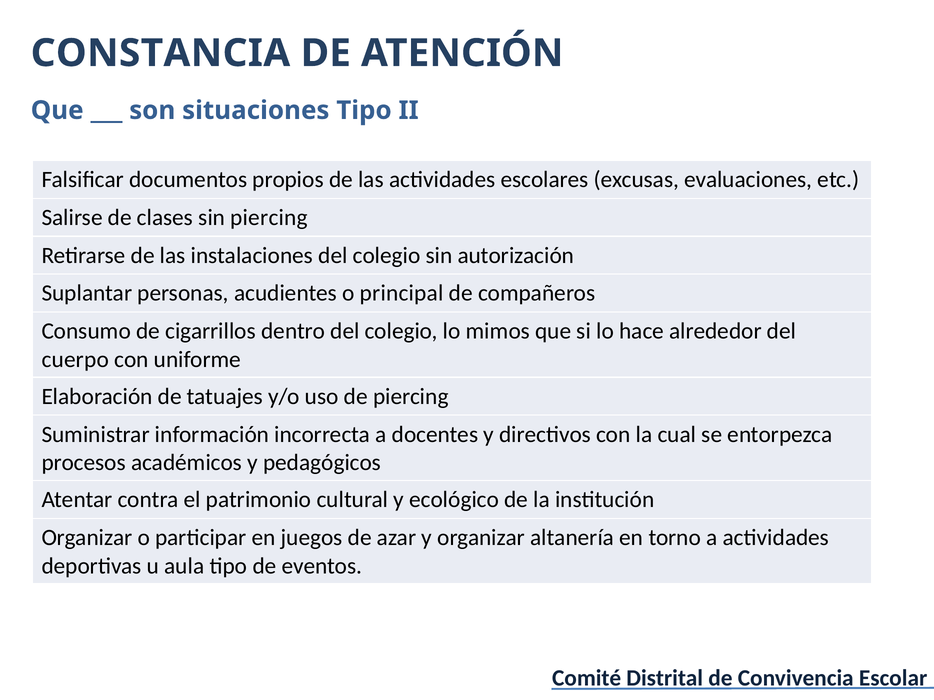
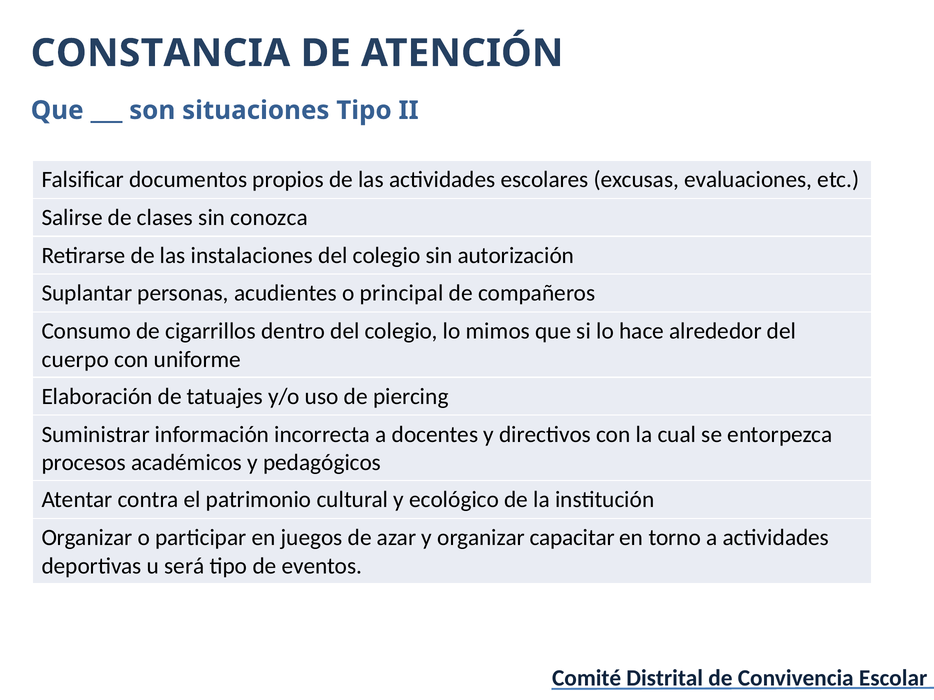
sin piercing: piercing -> conozca (269, 218)
altanería: altanería -> capacitar (572, 538)
aula: aula -> será (184, 566)
